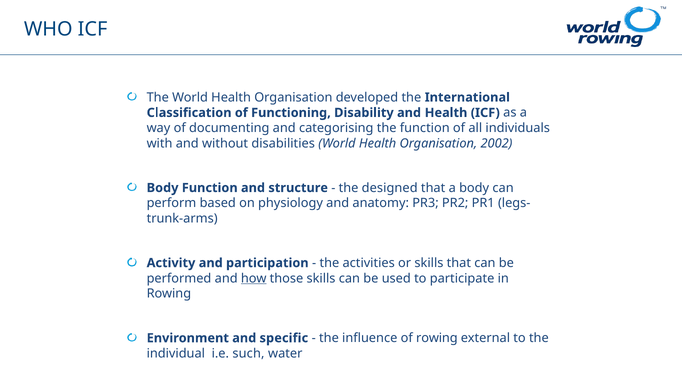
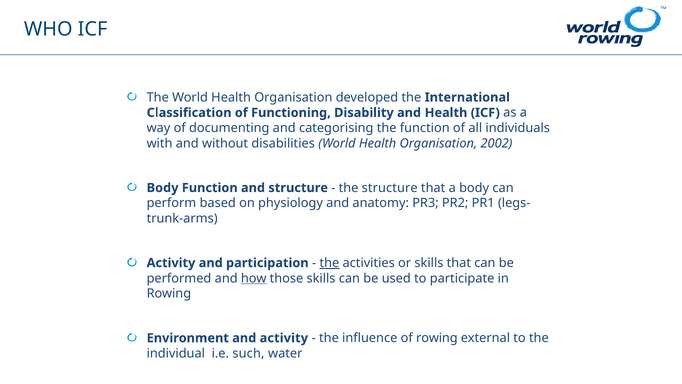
the designed: designed -> structure (390, 188)
the underline: none -> present (329, 263)
and specific: specific -> activity (284, 338)
